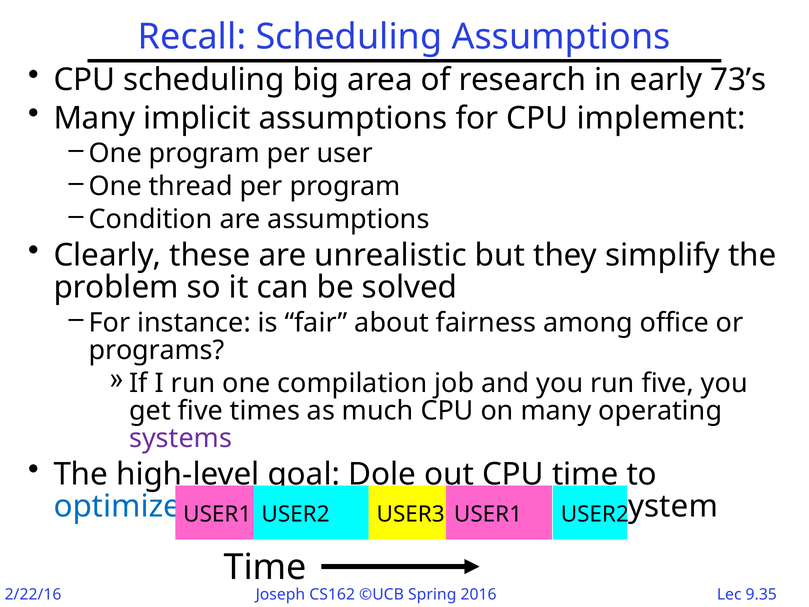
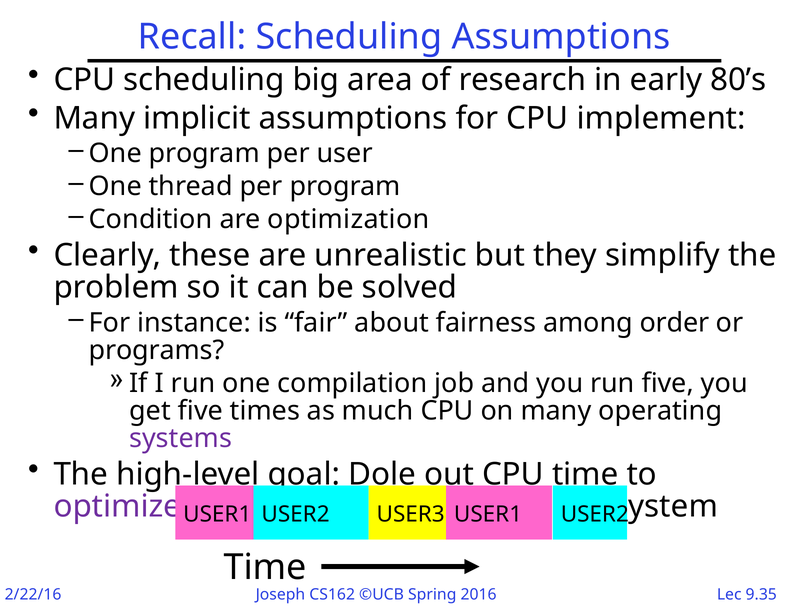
73’s: 73’s -> 80’s (738, 80)
are assumptions: assumptions -> optimization (348, 219)
office: office -> order (675, 323)
optimize colour: blue -> purple (117, 506)
